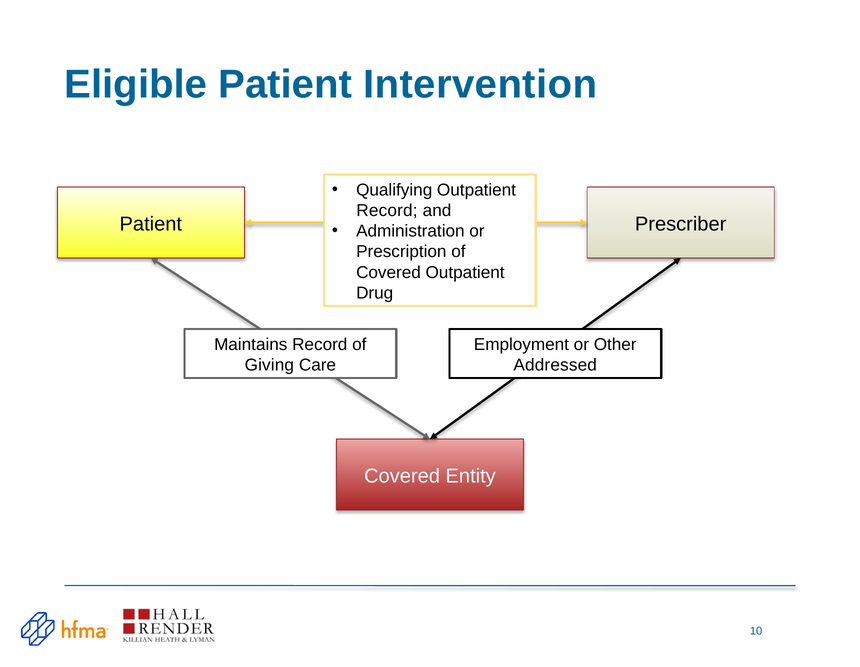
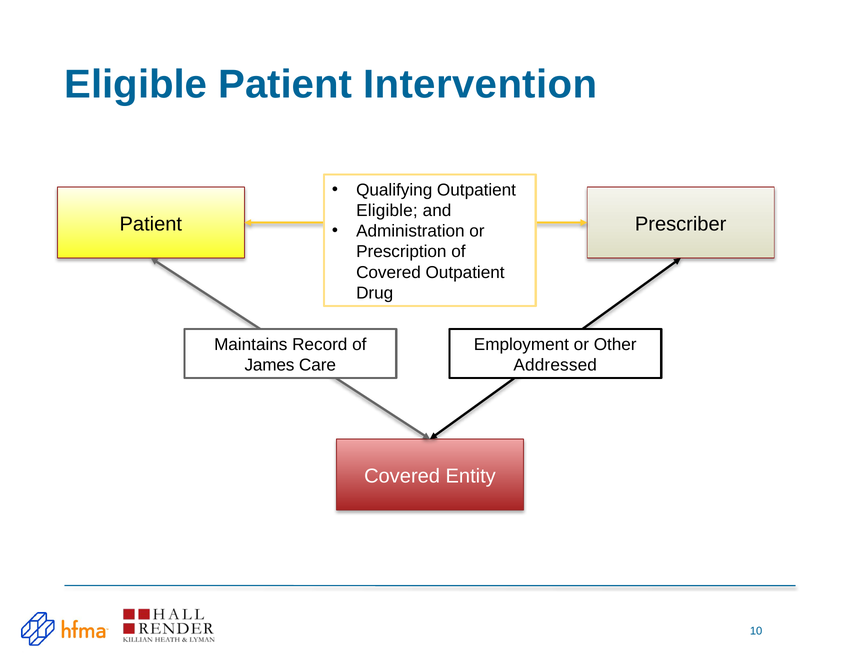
Record: Record -> Eligible (387, 211)
Giving: Giving -> James (269, 365)
